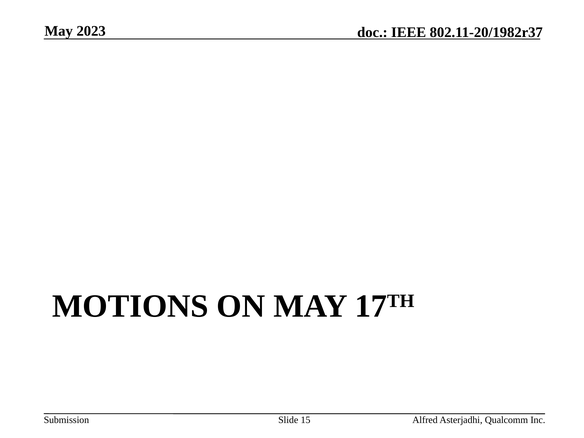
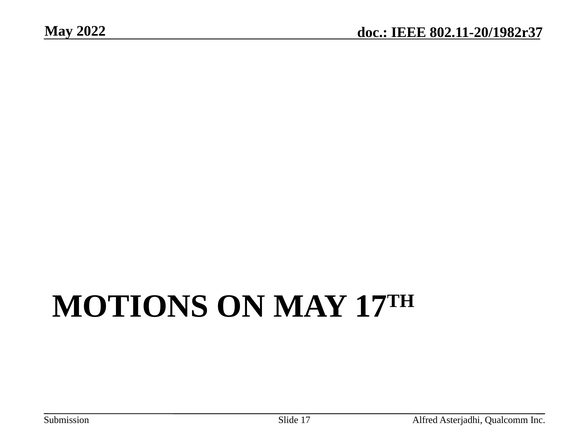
2023: 2023 -> 2022 (91, 31)
15: 15 -> 17 (306, 420)
